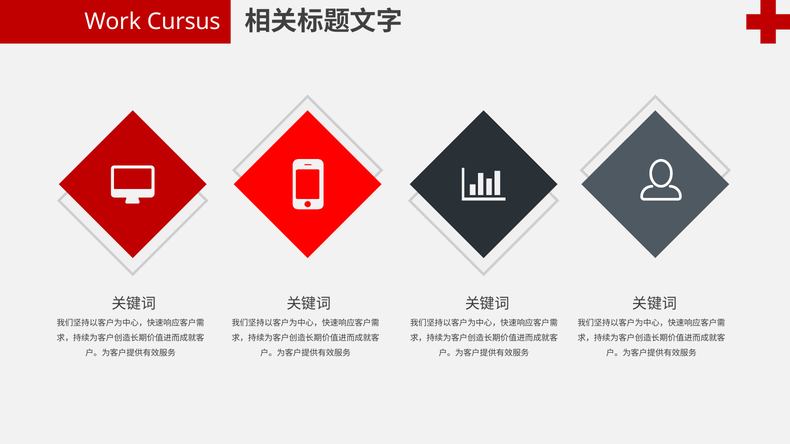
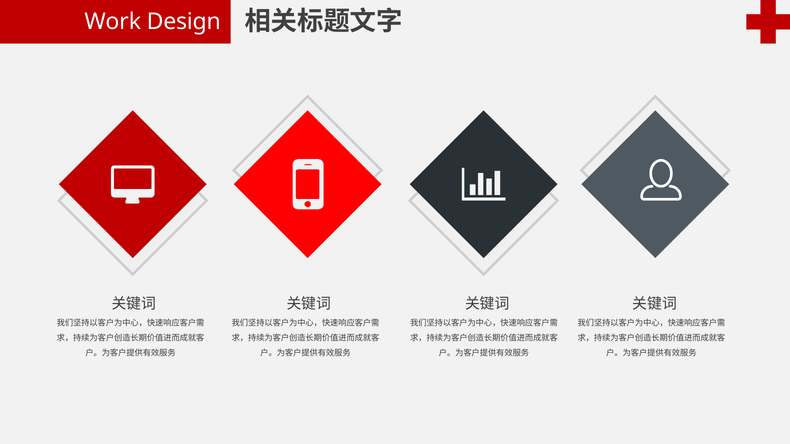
Cursus: Cursus -> Design (184, 21)
